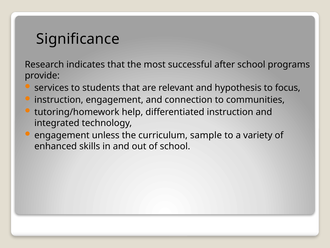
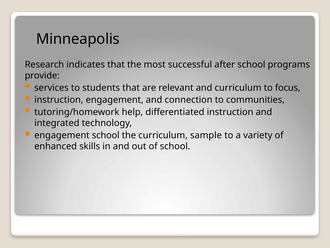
Significance: Significance -> Minneapolis (78, 39)
and hypothesis: hypothesis -> curriculum (238, 88)
engagement unless: unless -> school (106, 135)
